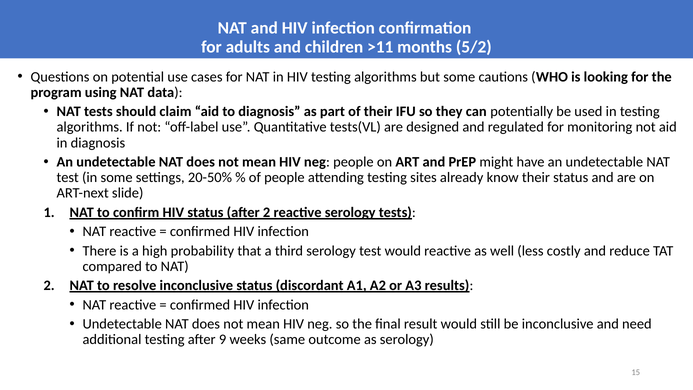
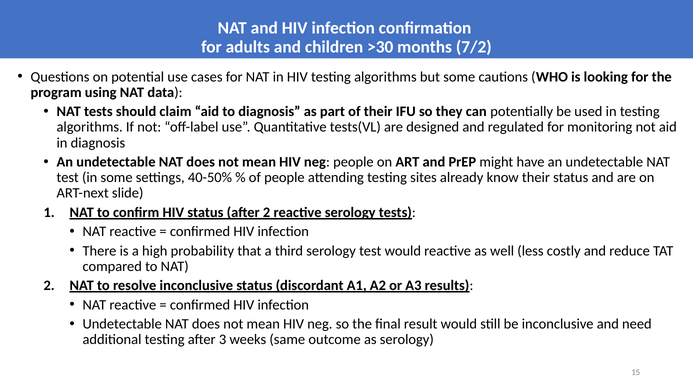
>11: >11 -> >30 (380, 47)
5/2: 5/2 -> 7/2 (474, 47)
20-50%: 20-50% -> 40-50% (210, 178)
9: 9 -> 3 (223, 339)
